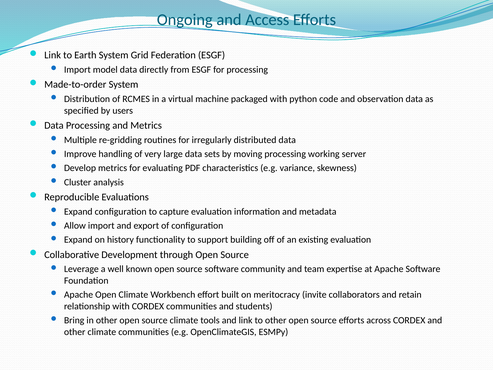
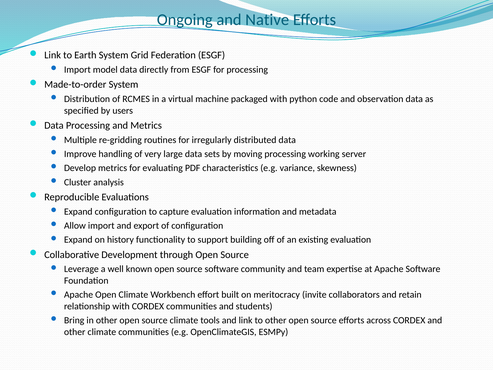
Access: Access -> Native (267, 20)
